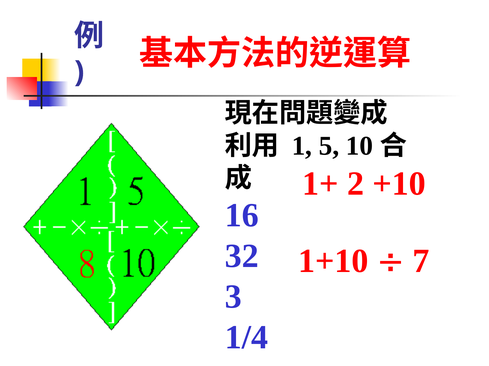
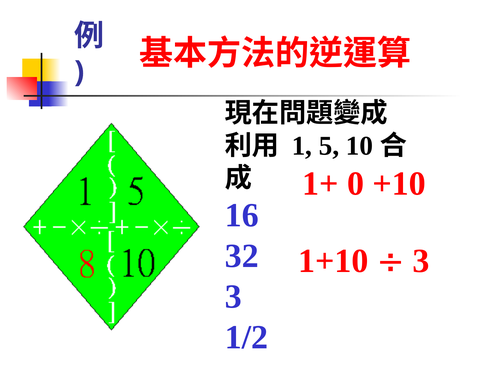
2: 2 -> 0 (356, 184)
7: 7 -> 3 (421, 262)
1/4: 1/4 -> 1/2 (247, 338)
